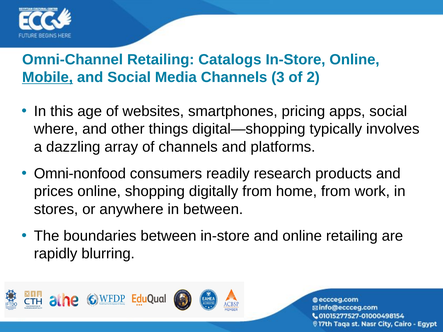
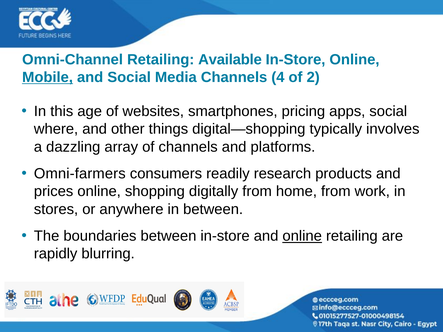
Catalogs: Catalogs -> Available (230, 60)
3: 3 -> 4 (278, 77)
Omni-nonfood: Omni-nonfood -> Omni-farmers (80, 174)
online underline: none -> present (302, 236)
